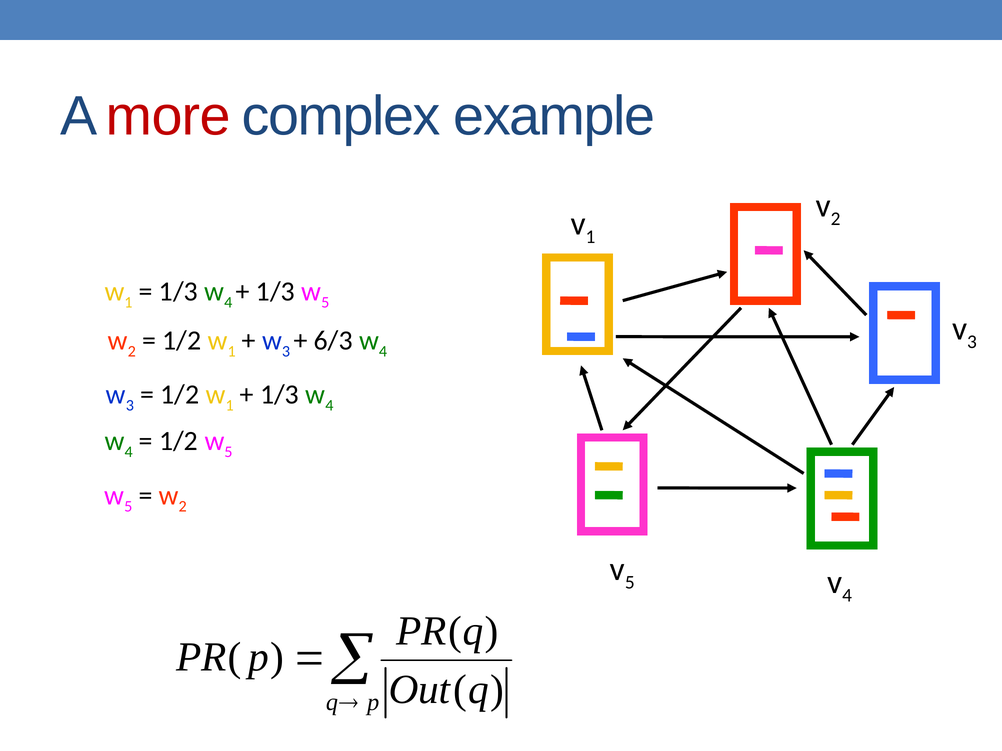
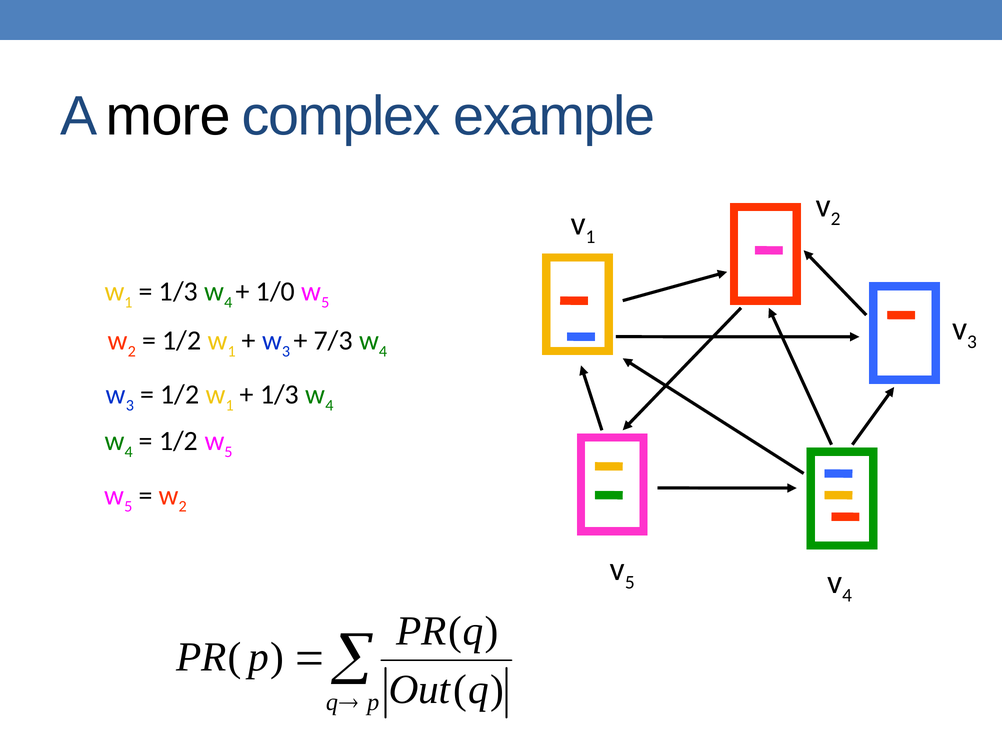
more colour: red -> black (168, 117)
1/3: 1/3 -> 1/0 (275, 292)
6/3: 6/3 -> 7/3 (333, 341)
